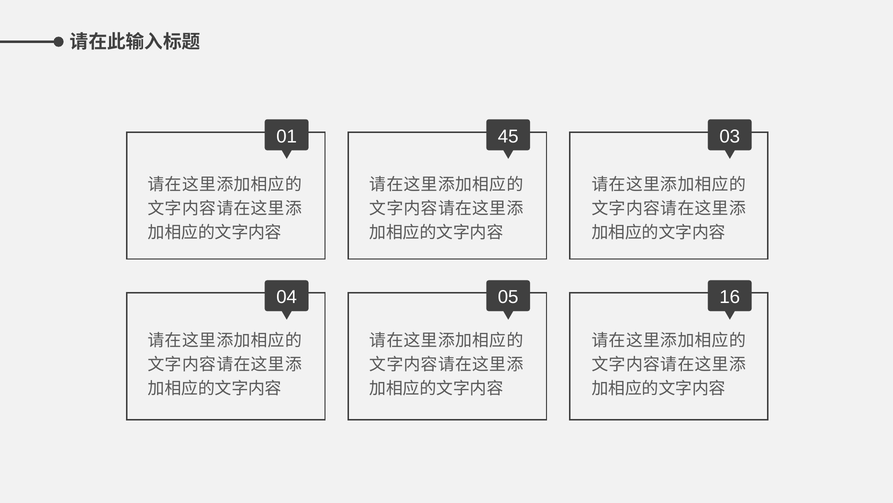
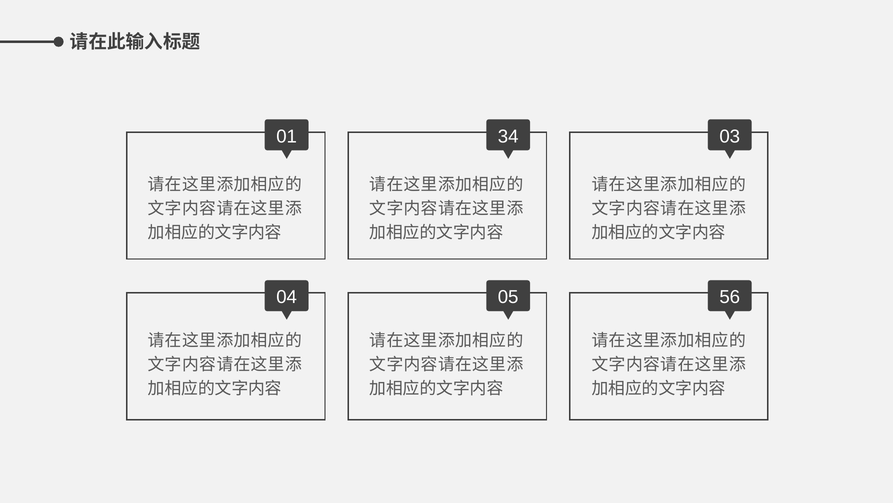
45: 45 -> 34 (508, 136)
16: 16 -> 56 (730, 297)
